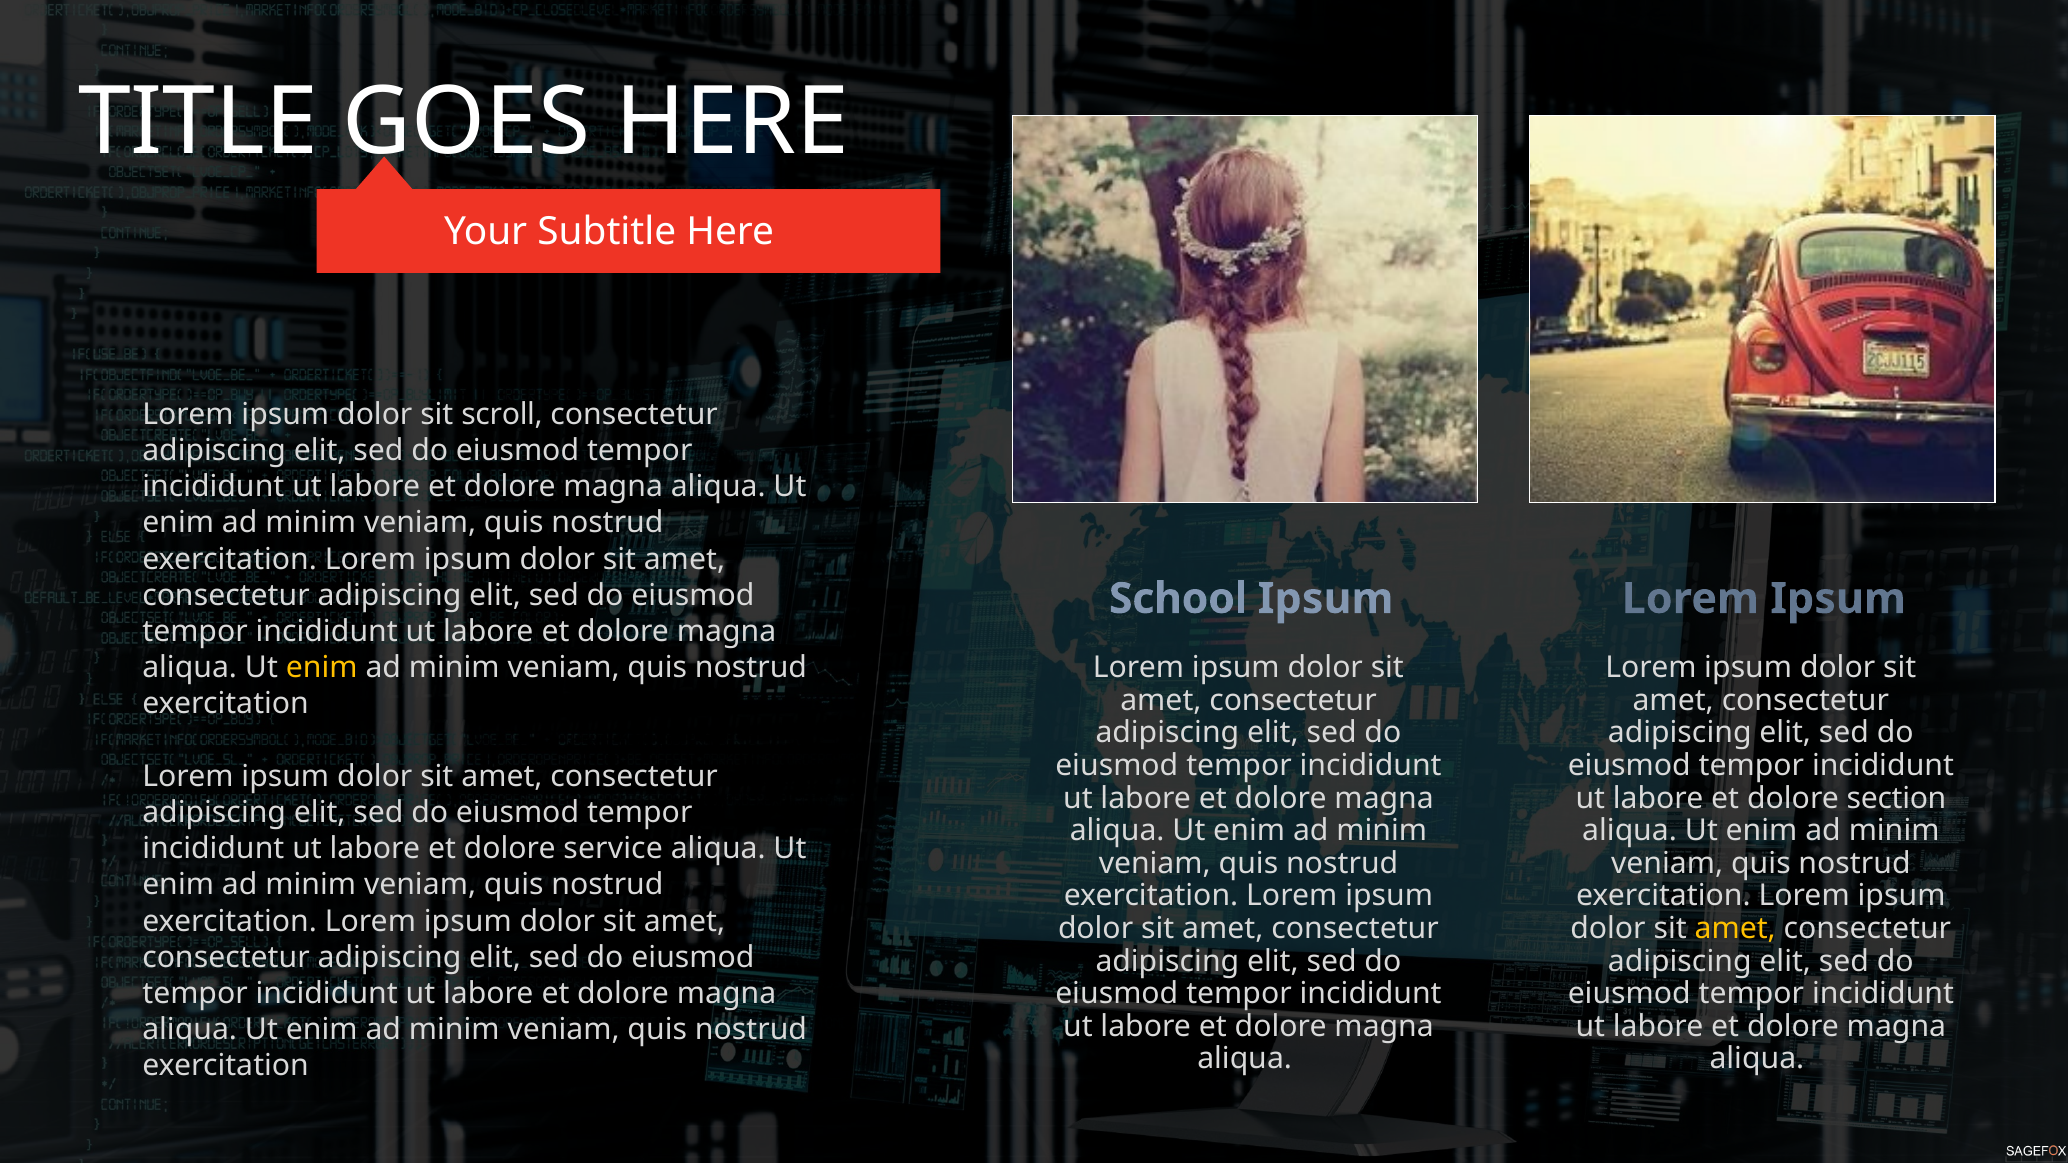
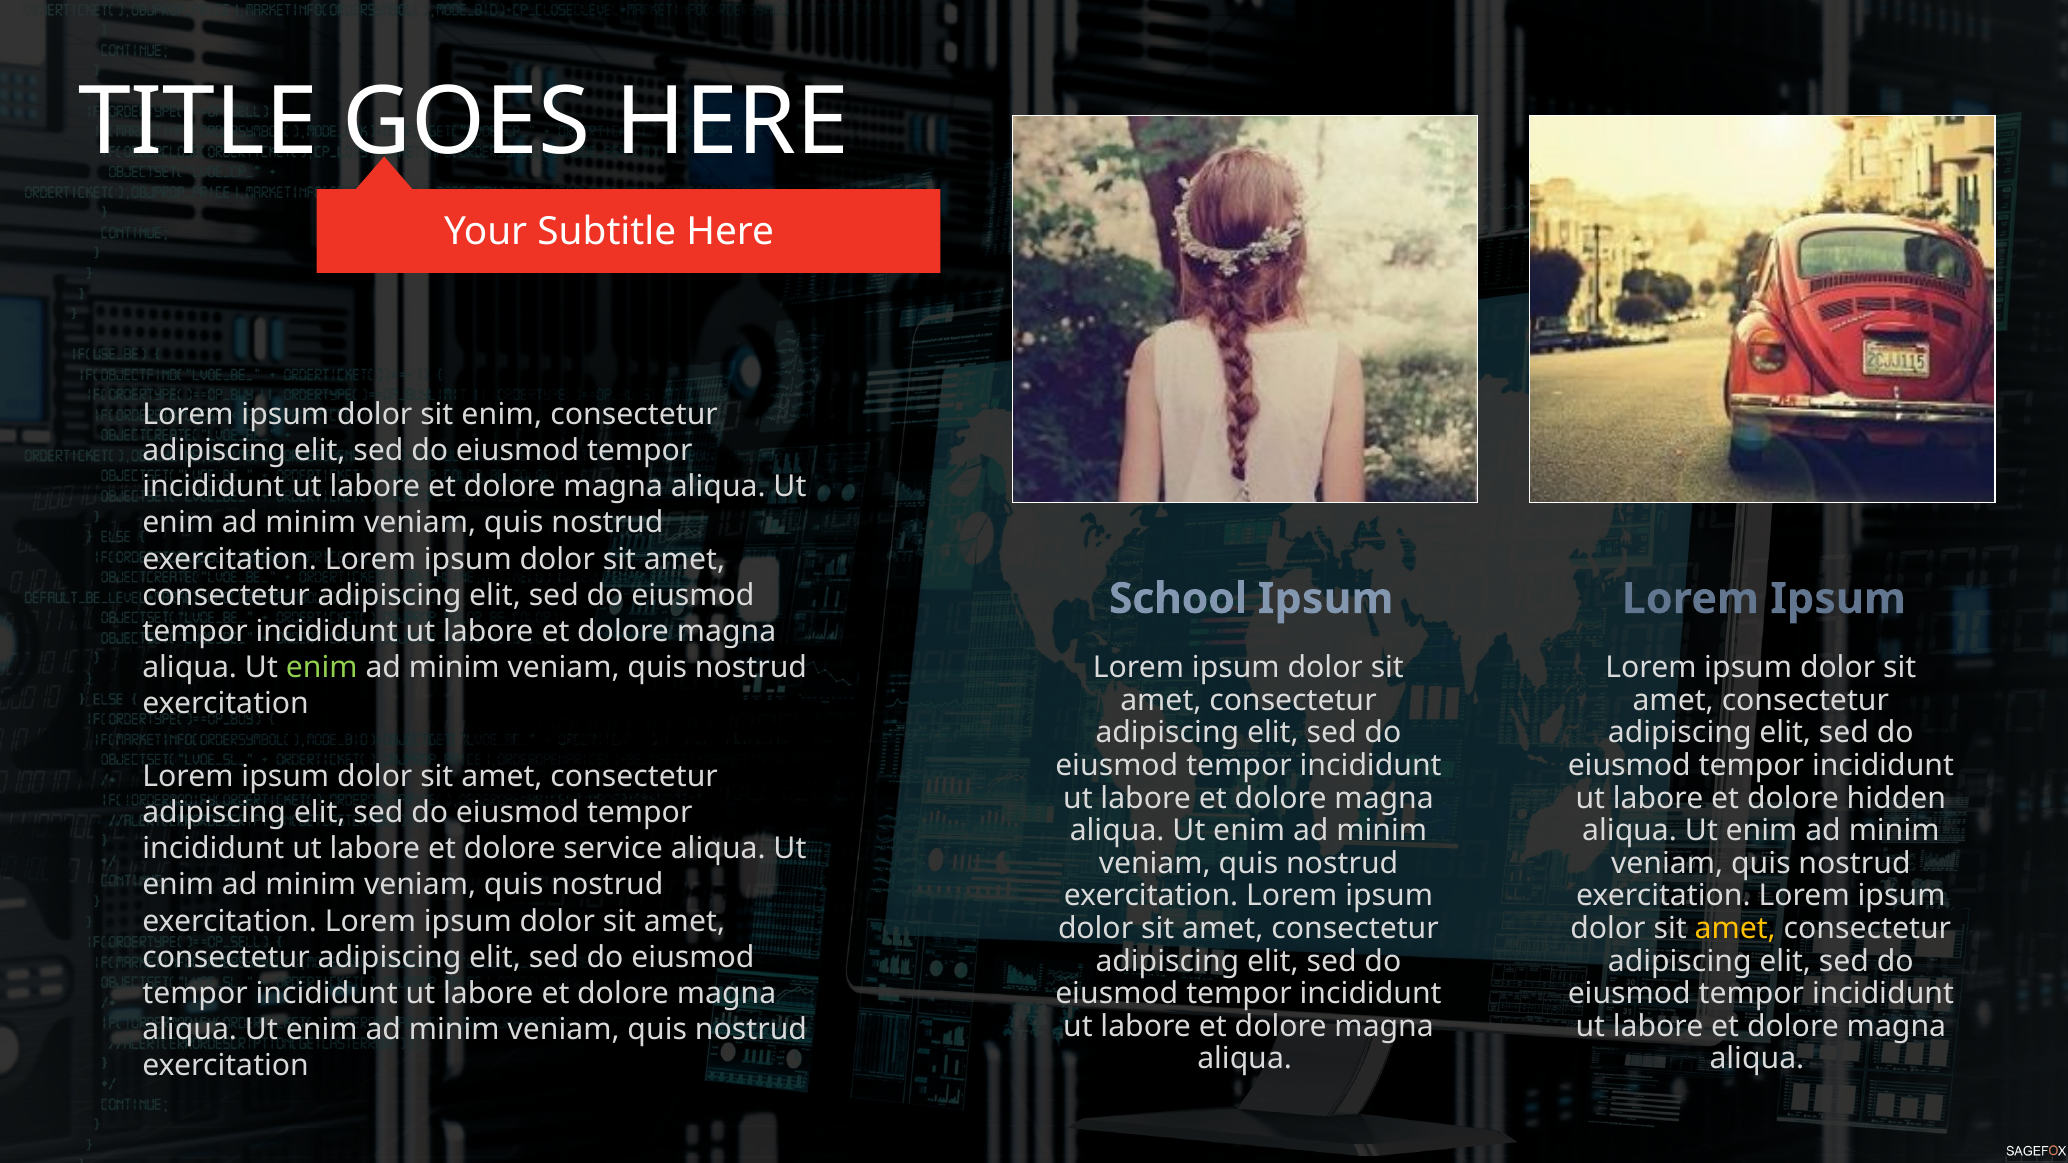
sit scroll: scroll -> enim (502, 414)
enim colour: yellow -> light green (322, 668)
section: section -> hidden (1896, 798)
